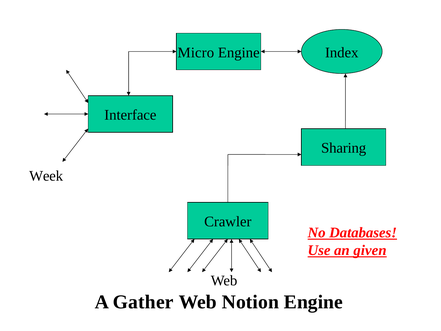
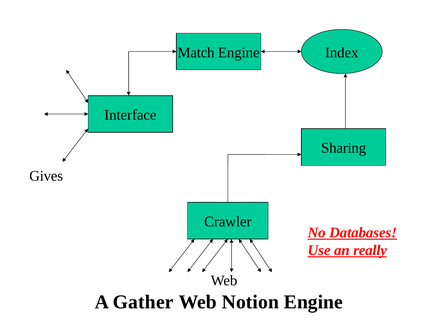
Micro: Micro -> Match (196, 52)
Week: Week -> Gives (46, 176)
given: given -> really (370, 250)
